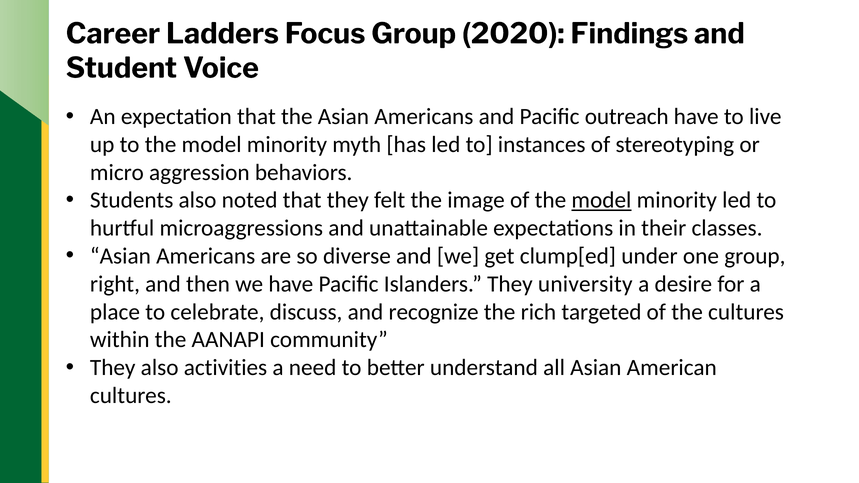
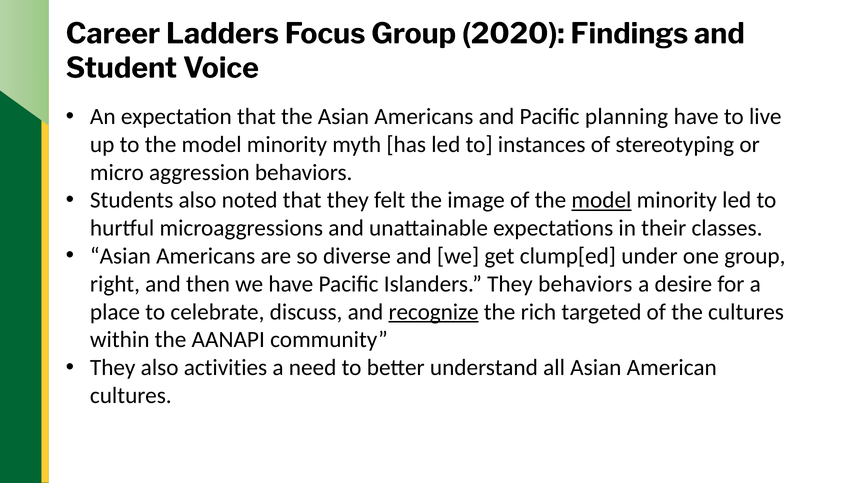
outreach: outreach -> planning (627, 117)
They university: university -> behaviors (585, 284)
recognize underline: none -> present (434, 312)
